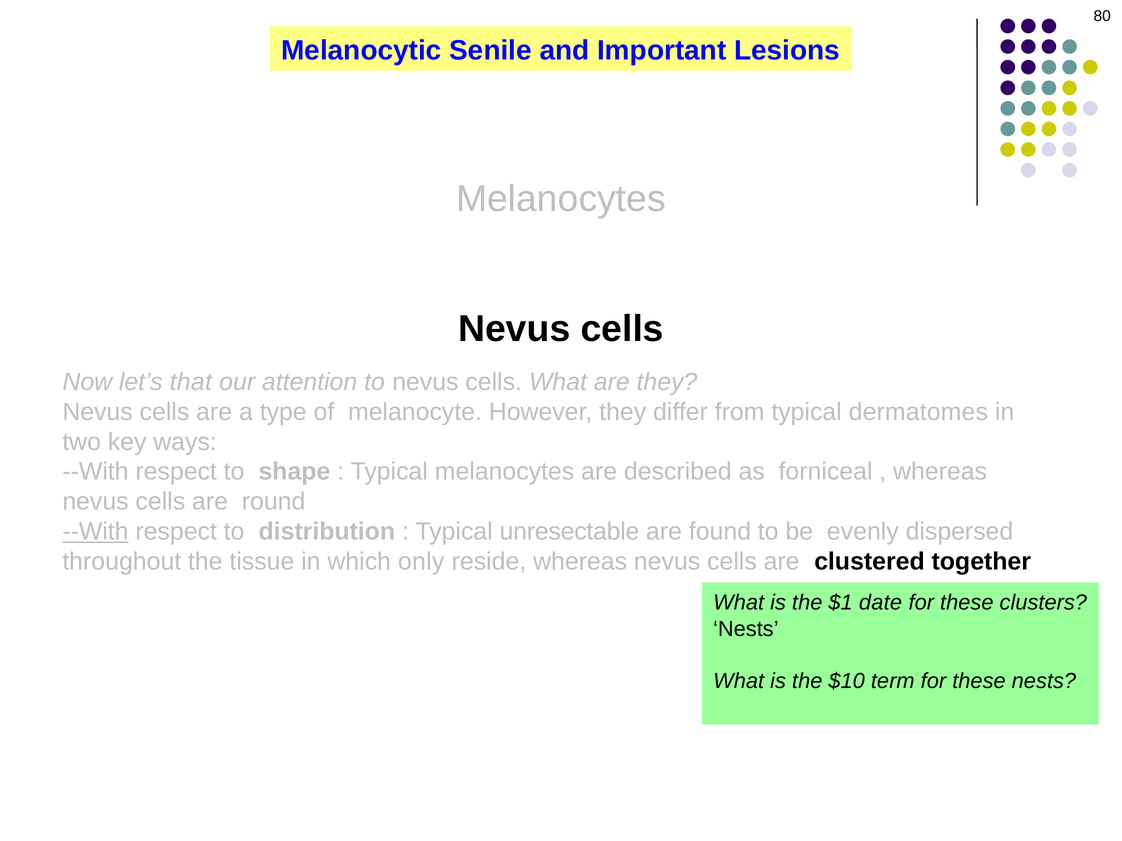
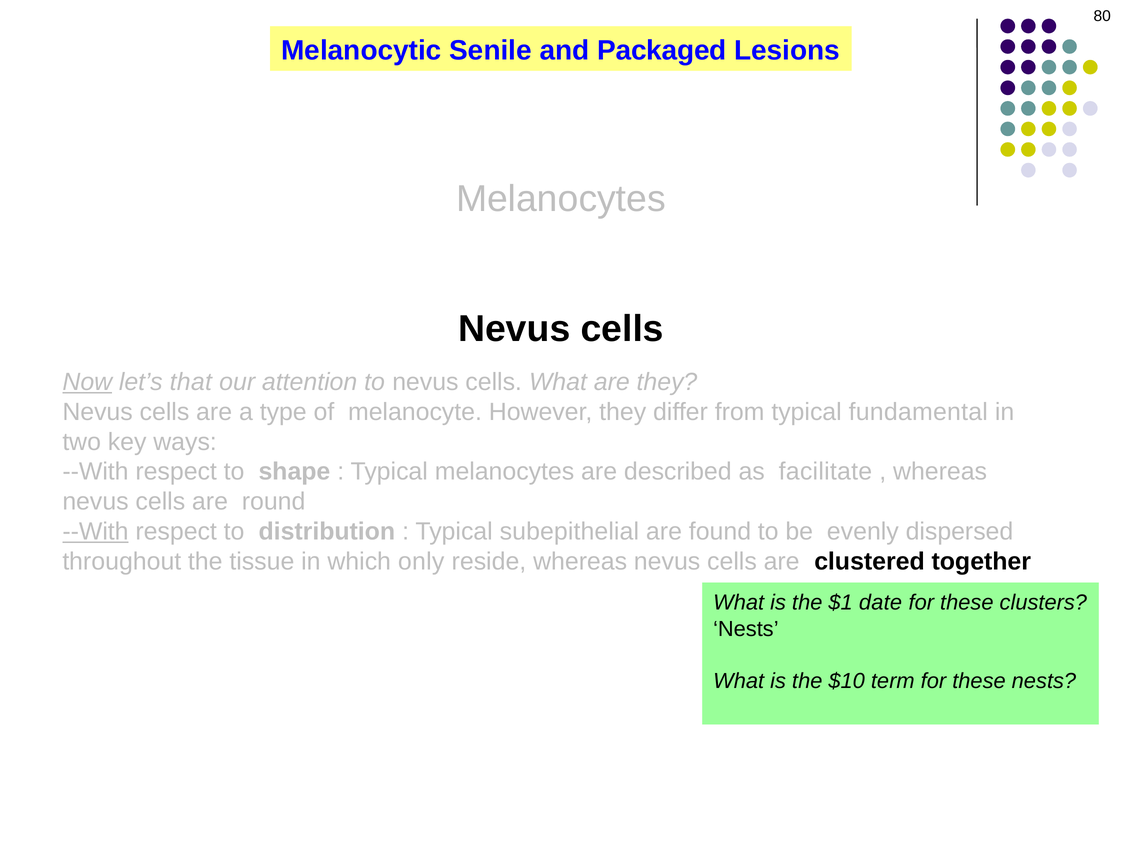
Important: Important -> Packaged (662, 51)
Now underline: none -> present (87, 382)
dermatomes: dermatomes -> fundamental (918, 412)
forniceal: forniceal -> facilitate (825, 472)
unresectable: unresectable -> subepithelial (569, 532)
